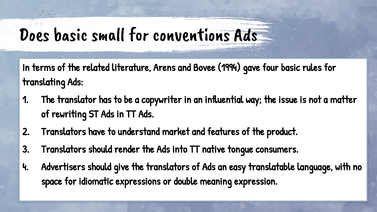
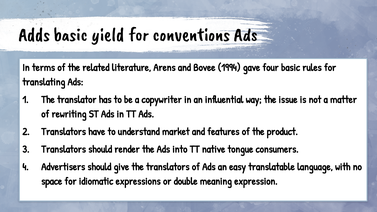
Does: Does -> Adds (34, 35)
small: small -> yield (108, 35)
